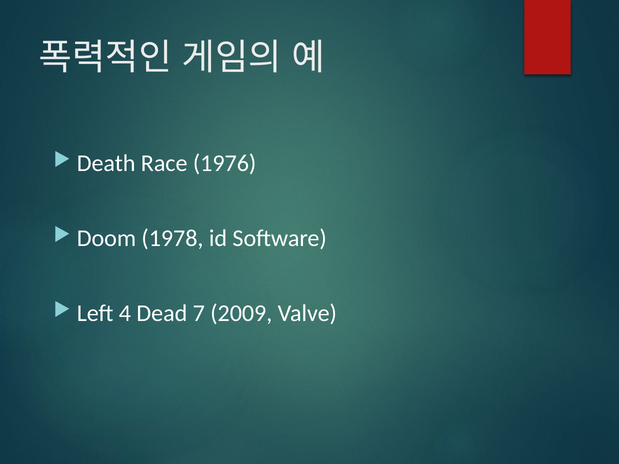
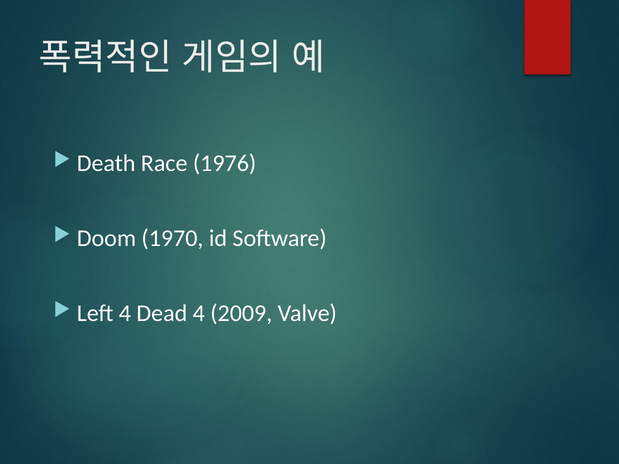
1978: 1978 -> 1970 (172, 239)
Dead 7: 7 -> 4 (199, 314)
